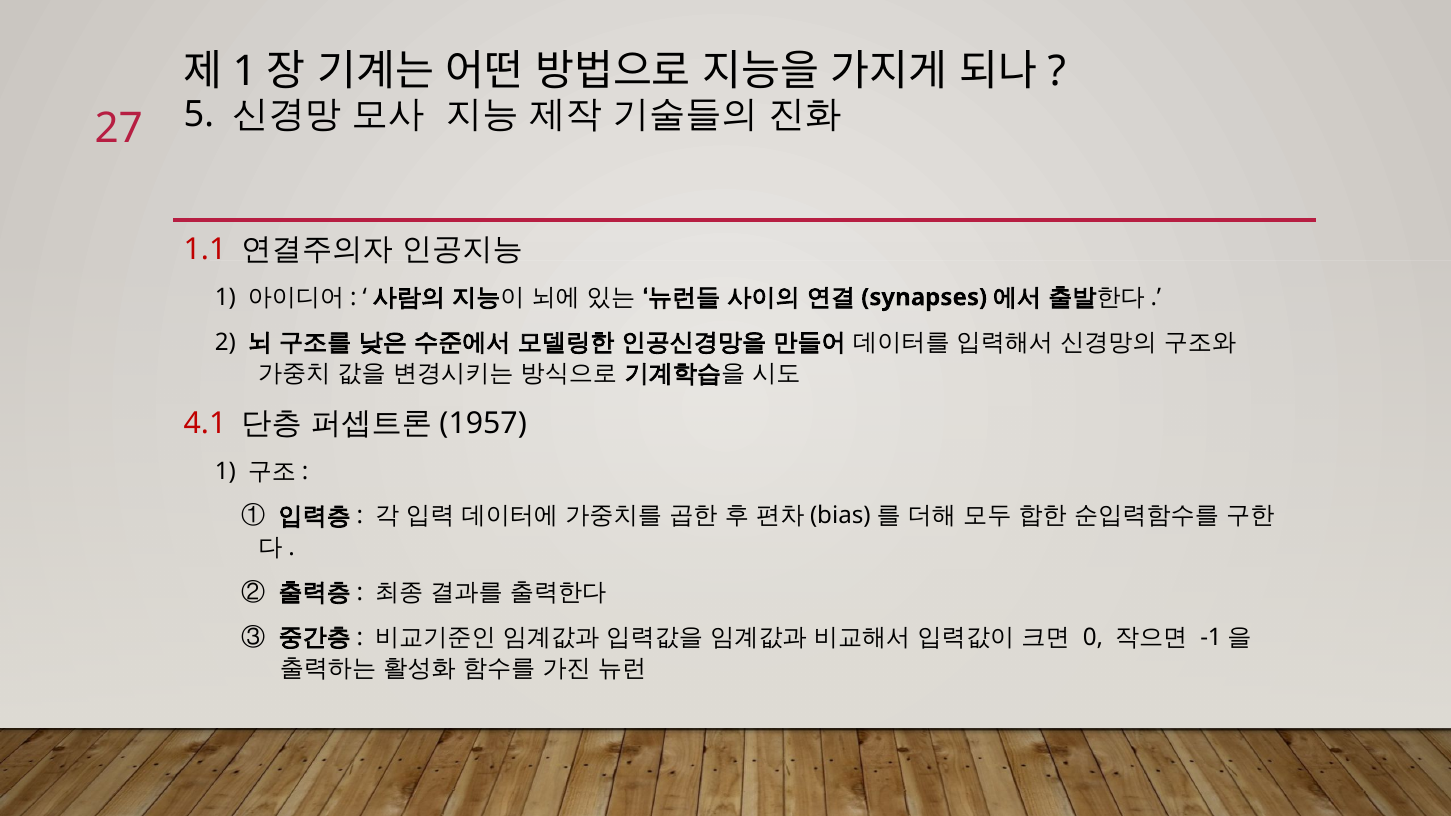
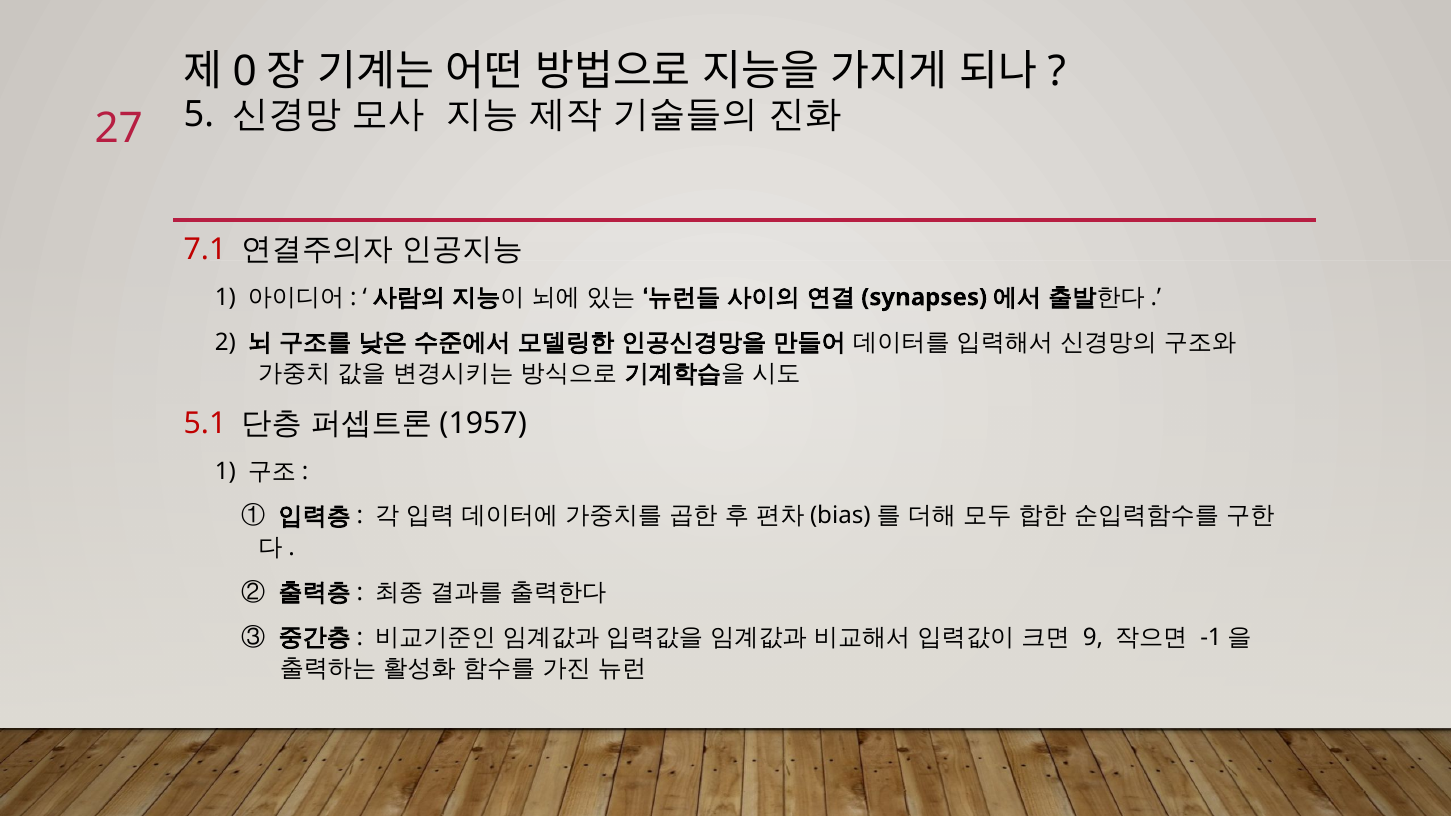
1: 1 -> 0 (245, 72)
1.1: 1.1 -> 7.1 (205, 249)
4.1: 4.1 -> 5.1 (205, 423)
0: 0 -> 9 (1093, 637)
